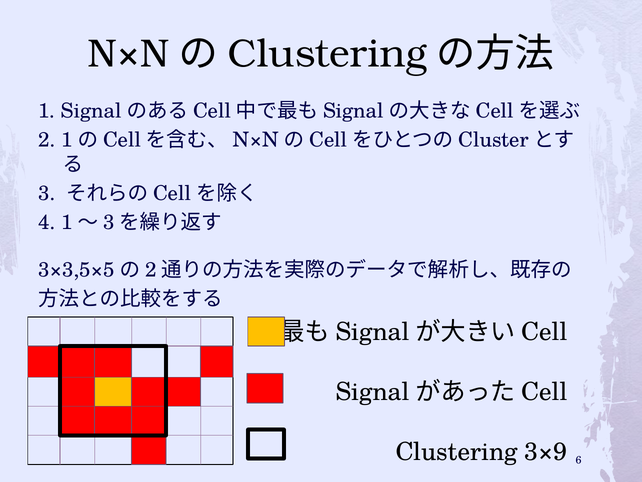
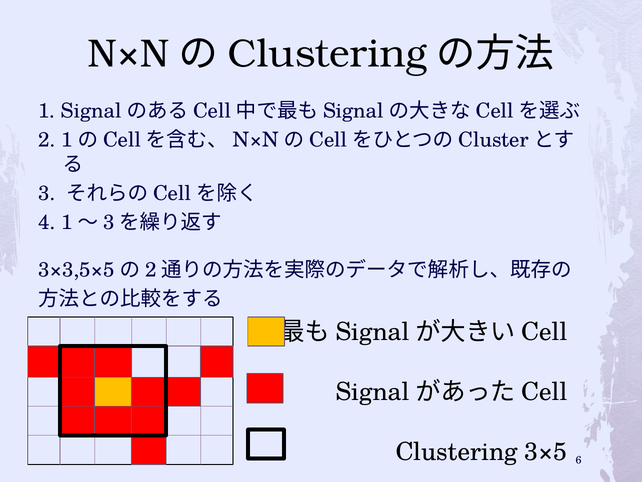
3×9: 3×9 -> 3×5 (546, 452)
